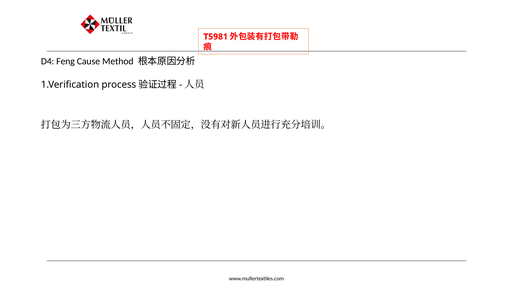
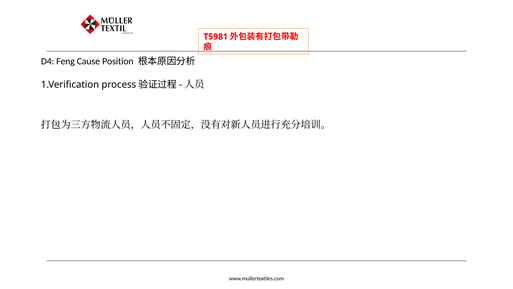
Method: Method -> Position (118, 61)
